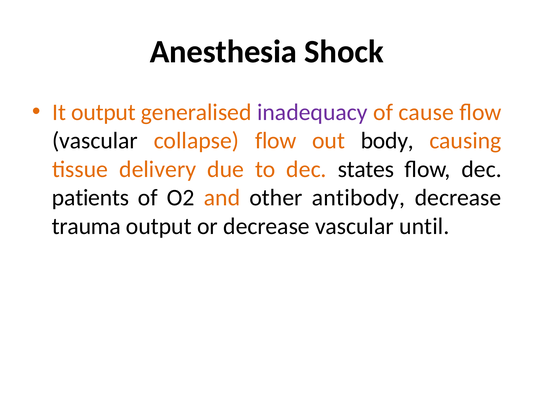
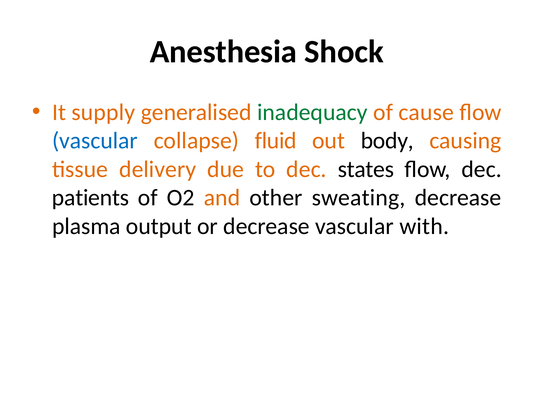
It output: output -> supply (103, 112)
inadequacy colour: purple -> green (312, 112)
vascular colour: black -> blue (95, 141)
collapse flow: flow -> fluid (276, 141)
antibody: antibody -> sweating (359, 198)
trauma: trauma -> plasma (86, 226)
until: until -> with (424, 226)
